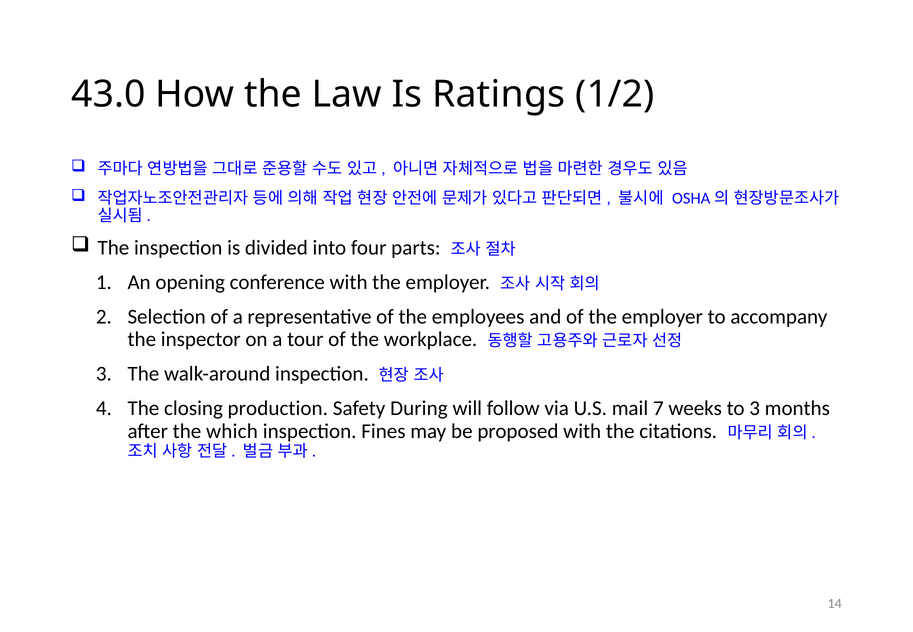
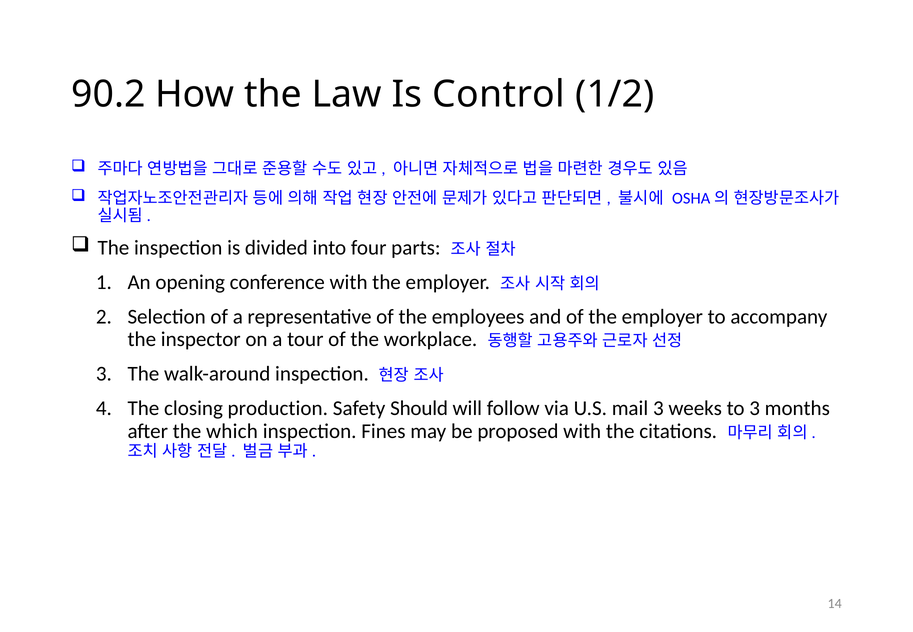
43.0: 43.0 -> 90.2 (108, 94)
Ratings: Ratings -> Control (499, 94)
During: During -> Should (419, 409)
mail 7: 7 -> 3 (658, 409)
